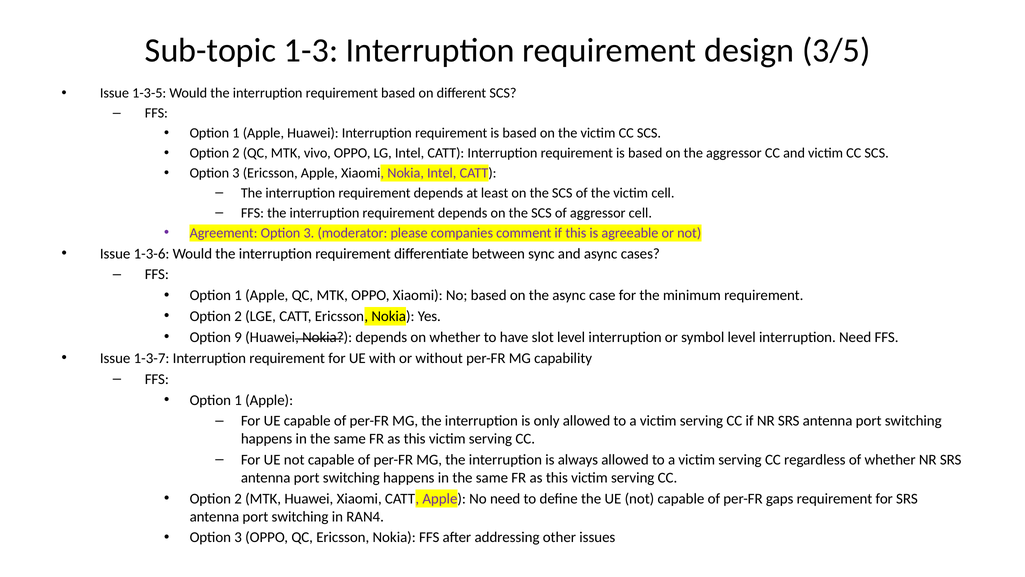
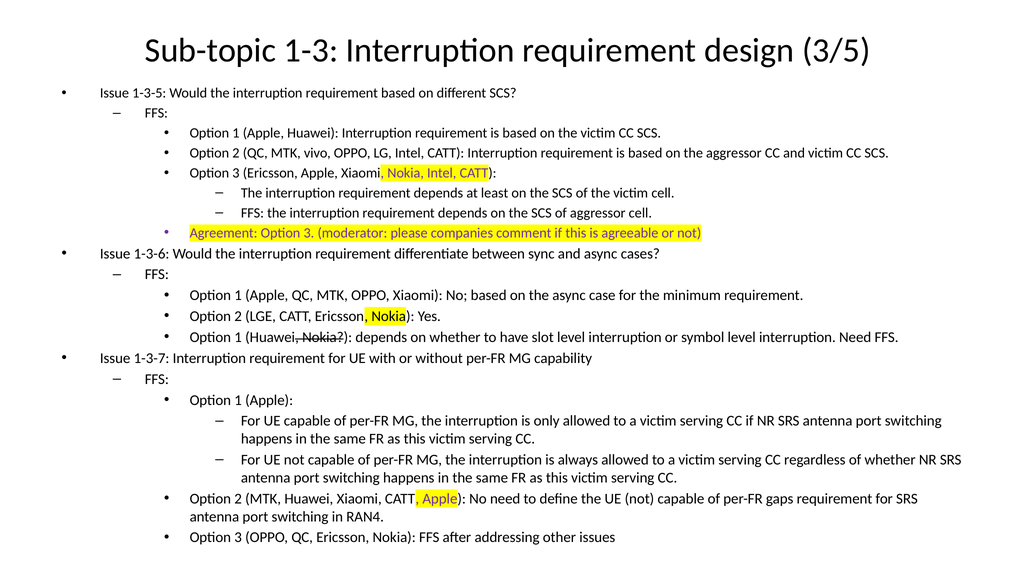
9: 9 -> 1 (238, 337)
